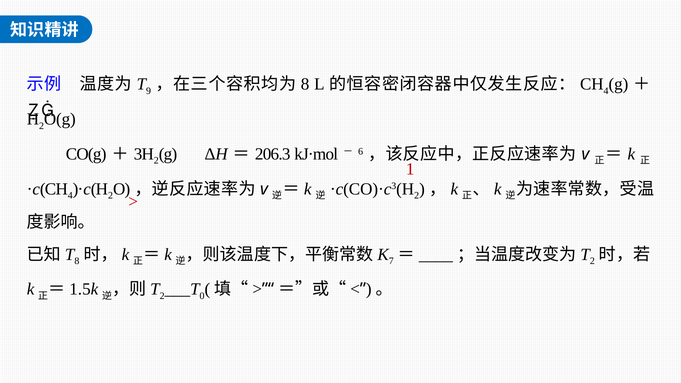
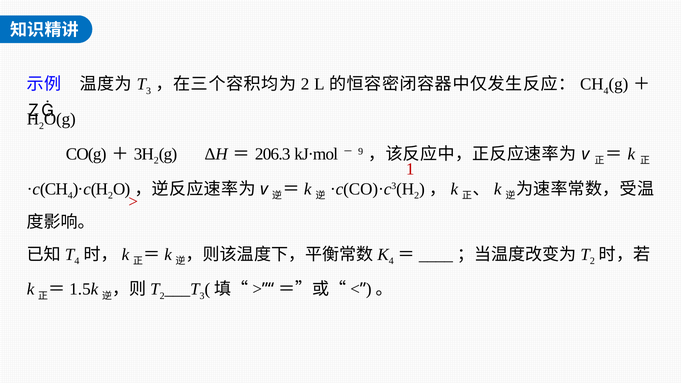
9: 9 -> 3 (149, 91)
8: 8 -> 2 (305, 84)
6: 6 -> 9 (361, 151)
8: 8 -> 4 (77, 261)
7: 7 -> 4 (391, 261)
0: 0 -> 3 (202, 296)
